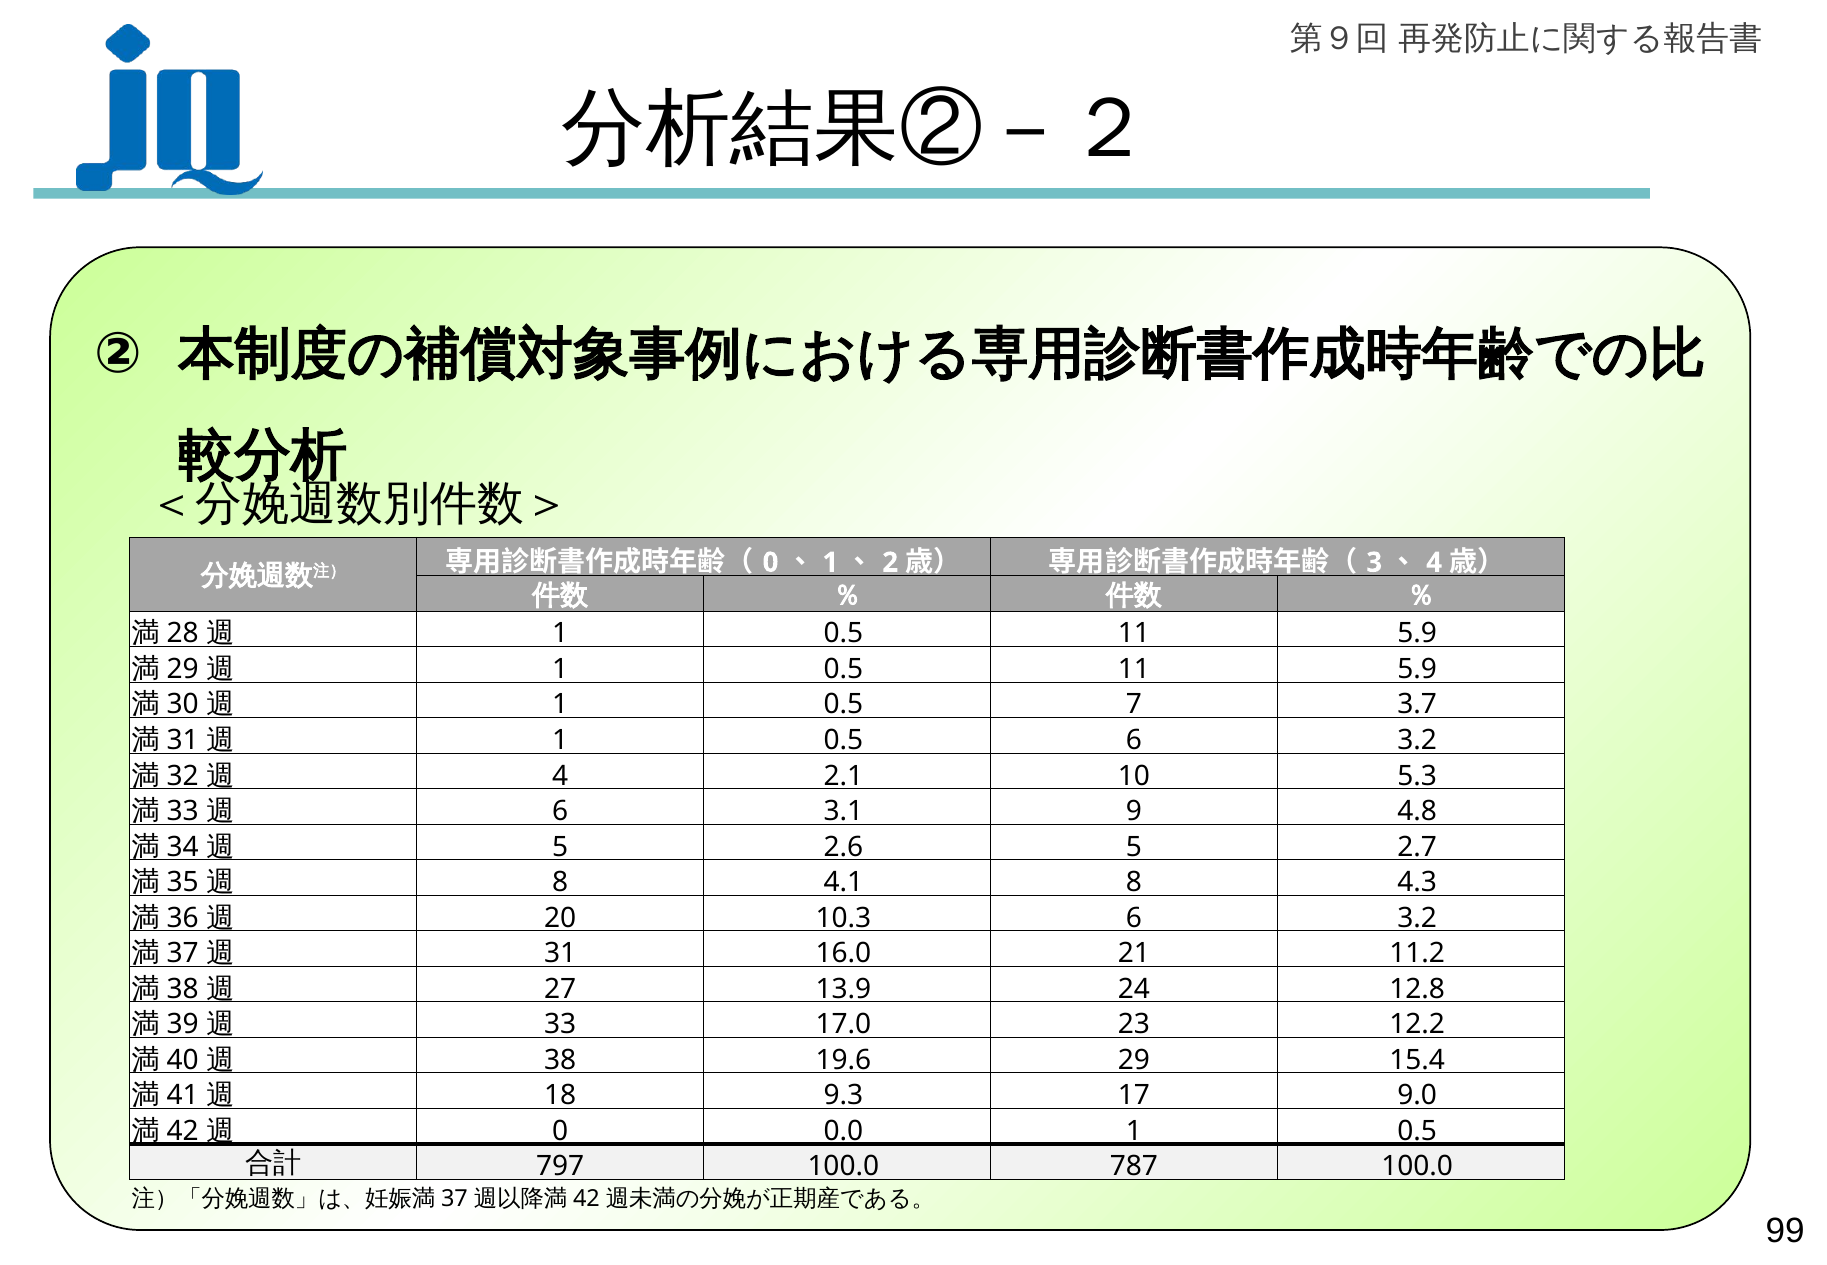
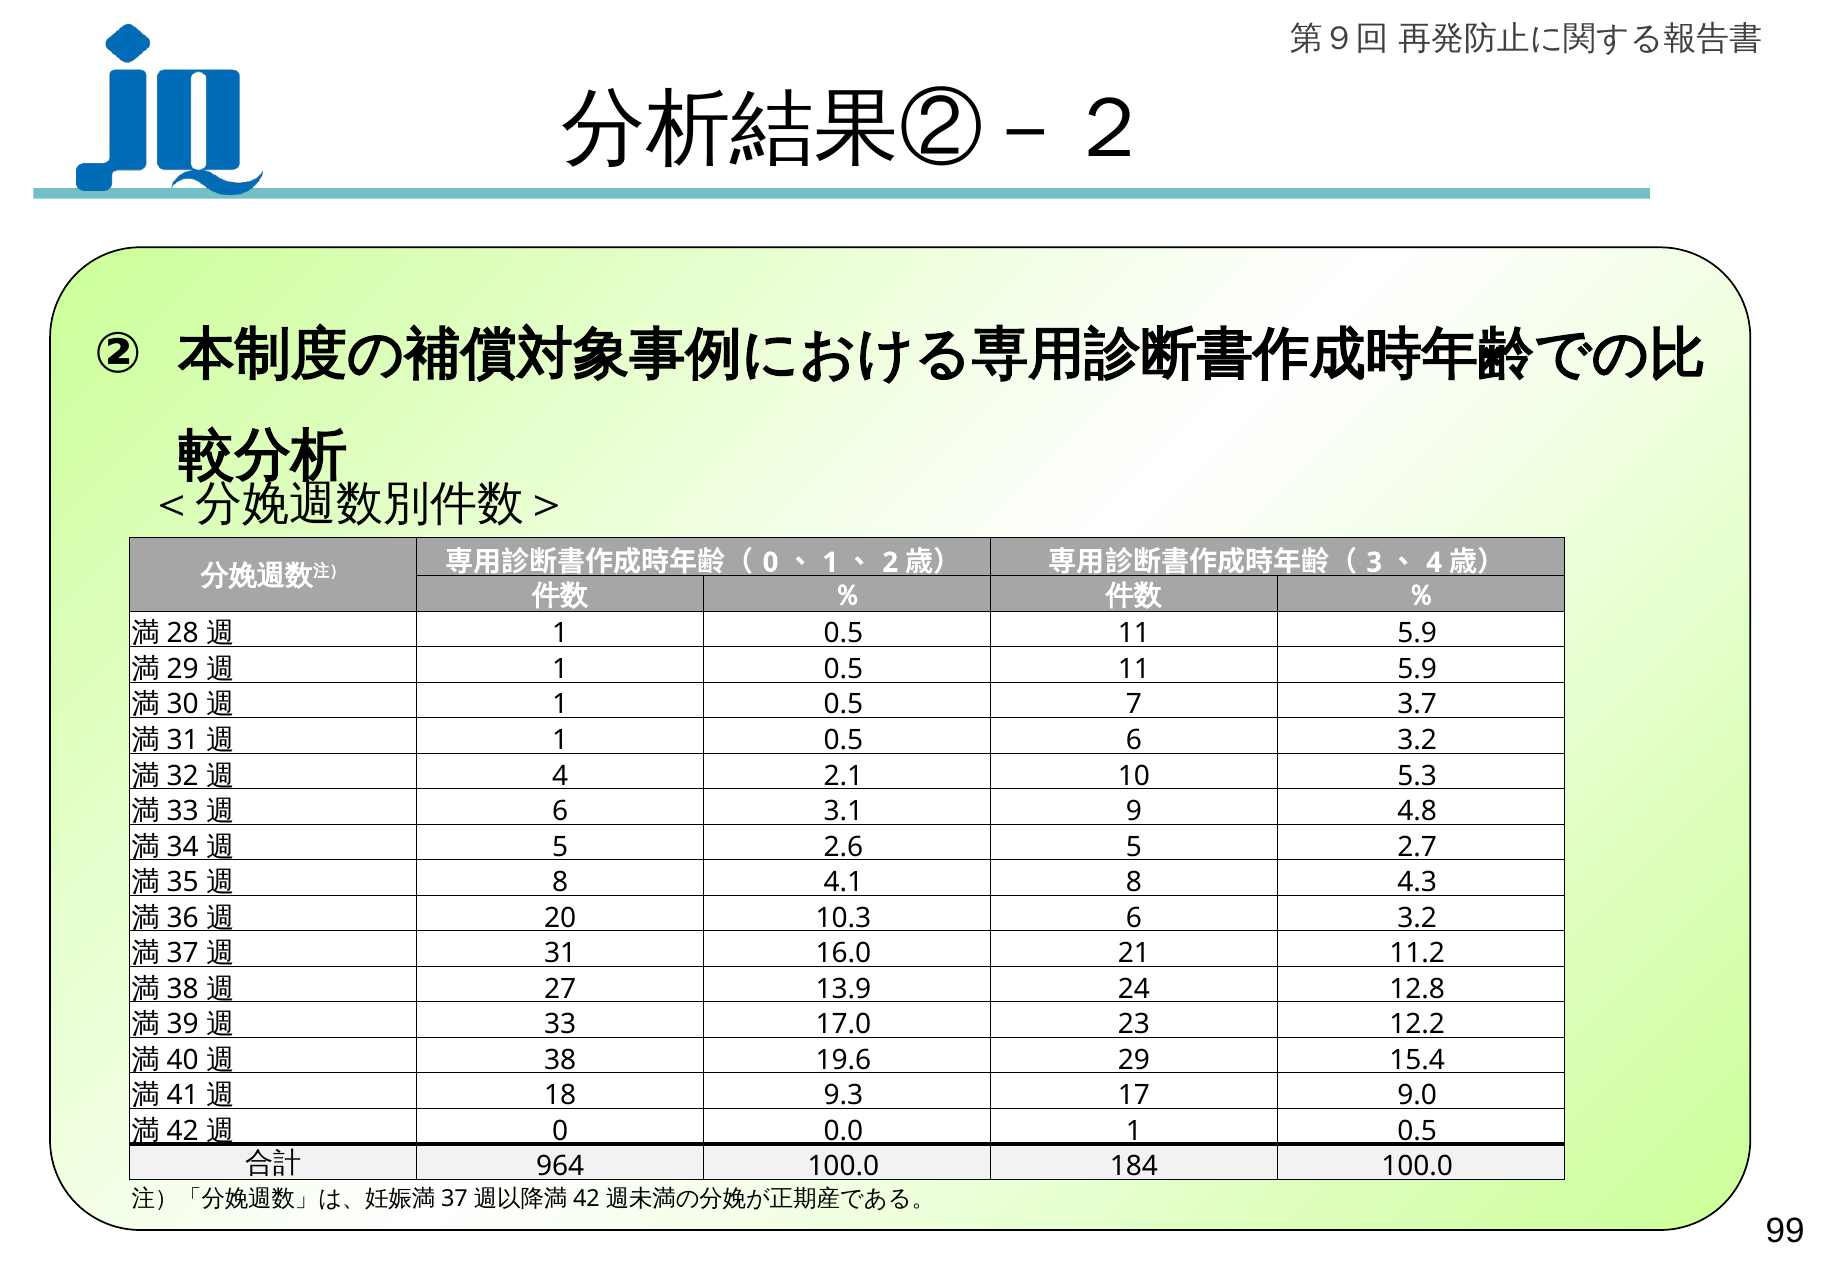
797: 797 -> 964 (560, 1167)
787: 787 -> 184 (1134, 1167)
